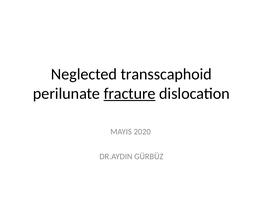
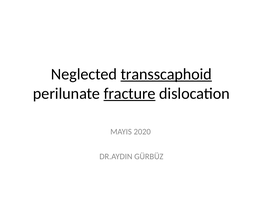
transscaphoid underline: none -> present (166, 74)
